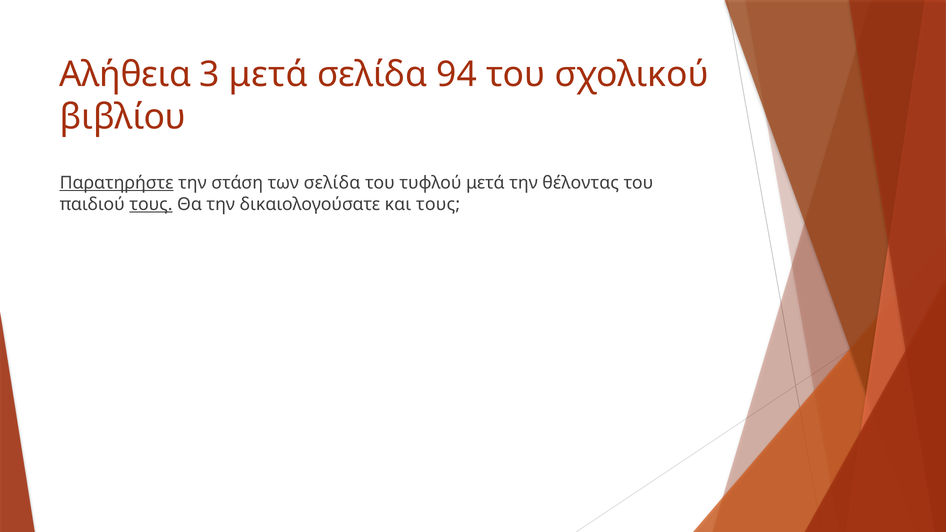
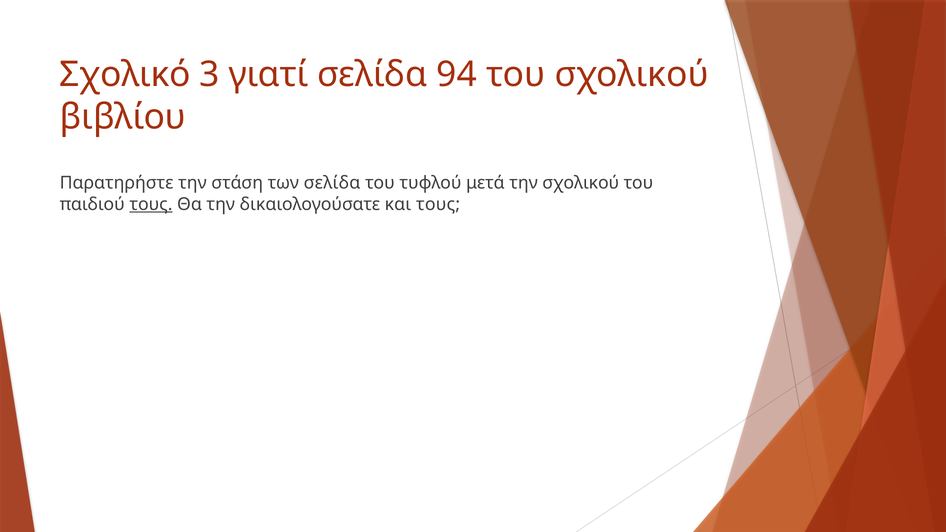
Αλήθεια: Αλήθεια -> Σχολικό (125, 75)
3 μετά: μετά -> γιατί (269, 75)
Παρατηρήστε underline: present -> none (117, 183)
την θέλοντας: θέλοντας -> σχολικού (581, 183)
